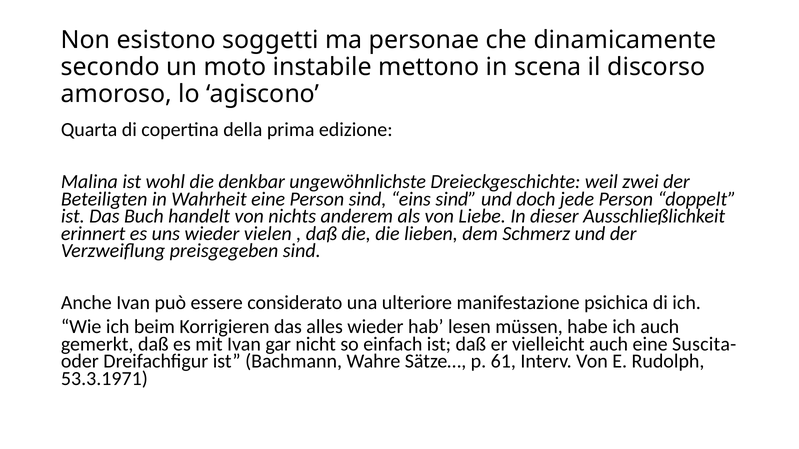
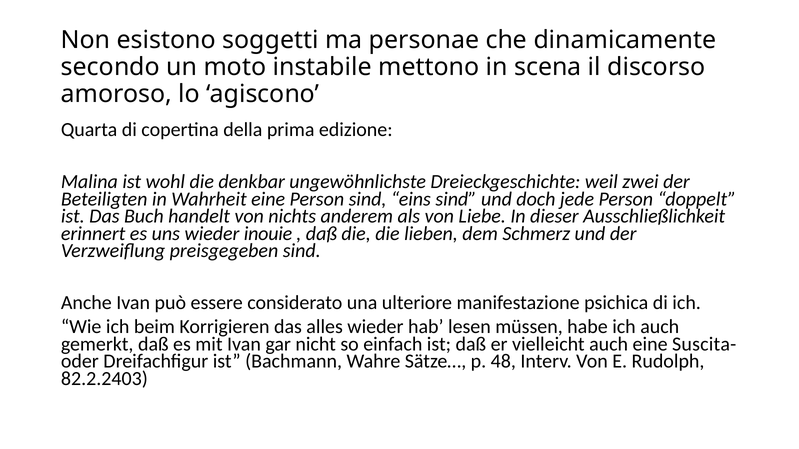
vielen: vielen -> inouie (268, 234)
61: 61 -> 48 (503, 362)
53.3.1971: 53.3.1971 -> 82.2.2403 (104, 379)
